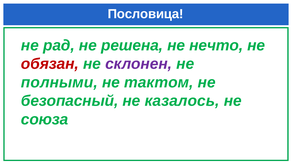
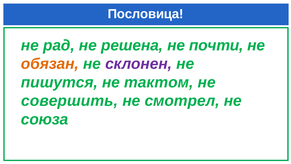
нечто: нечто -> почти (216, 45)
обязан colour: red -> orange (50, 64)
полными: полными -> пишутся (59, 82)
безопасный: безопасный -> совершить (70, 101)
казалось: казалось -> смотрел (182, 101)
